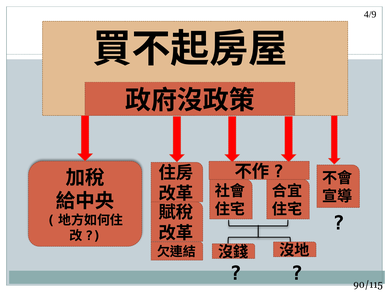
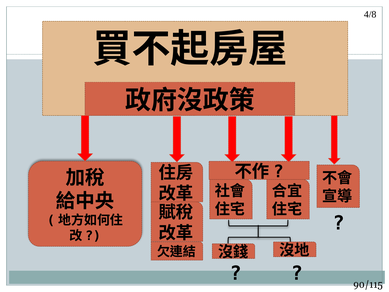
4/9: 4/9 -> 4/8 (370, 15)
